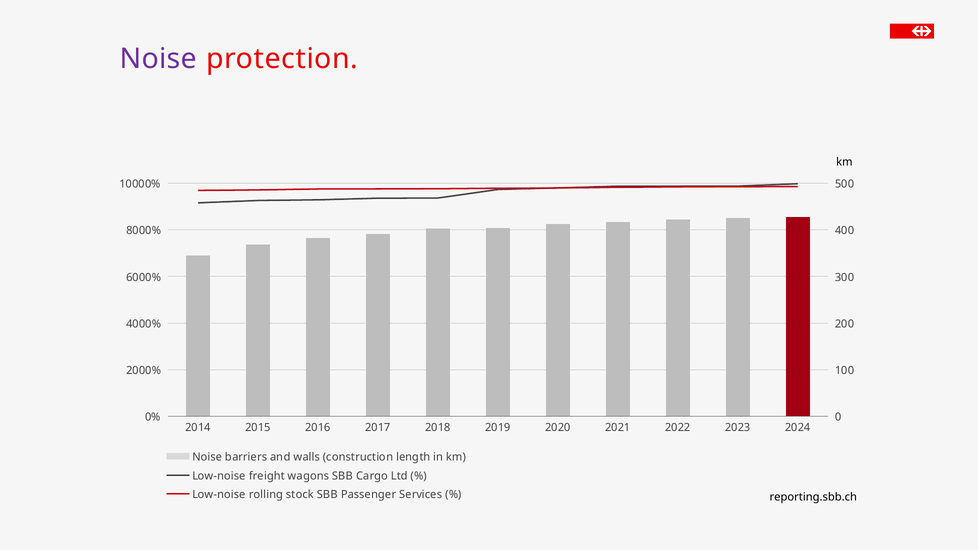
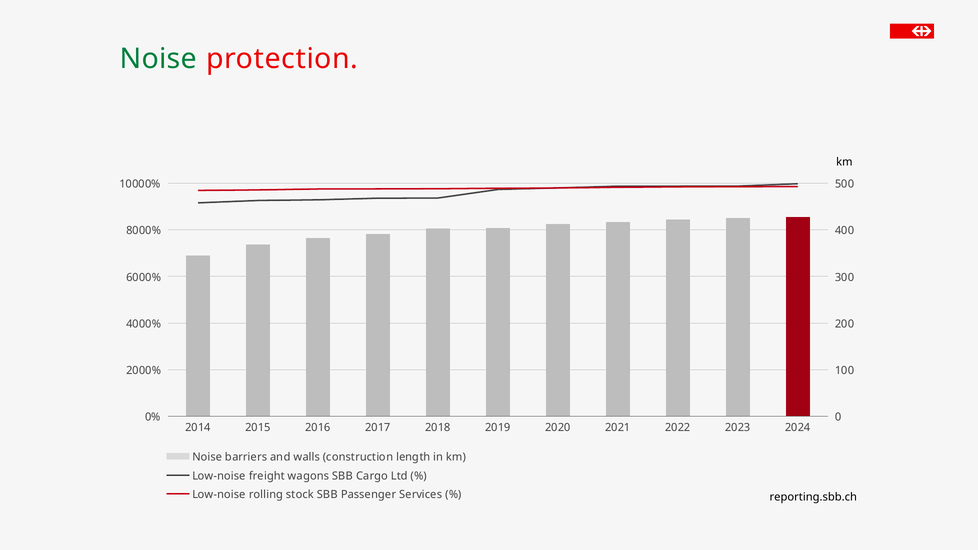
Noise colour: purple -> green (158, 59)
